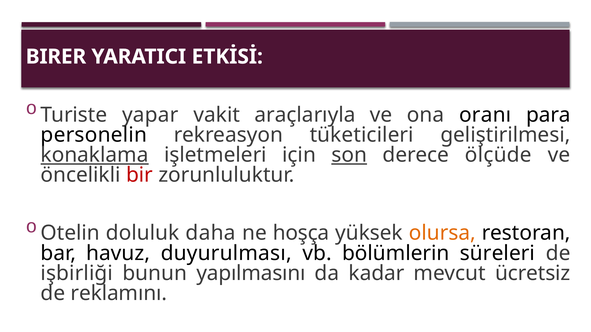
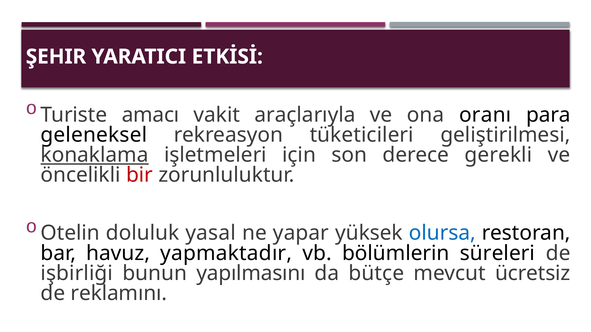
BIRER: BIRER -> ŞEHIR (56, 57)
yapar: yapar -> amacı (151, 115)
personelin: personelin -> geleneksel (94, 135)
son underline: present -> none (349, 155)
ölçüde: ölçüde -> gerekli (498, 155)
daha: daha -> yasal (211, 233)
hoşça: hoşça -> yapar (301, 233)
olursa colour: orange -> blue (442, 233)
duyurulması: duyurulması -> yapmaktadır (226, 253)
kadar: kadar -> bütçe (376, 274)
